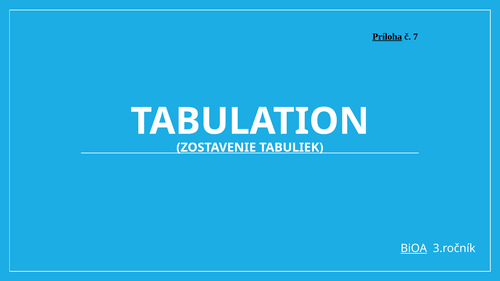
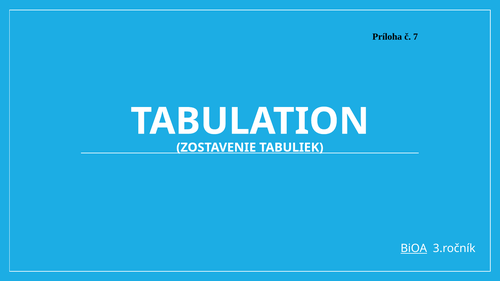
Príloha underline: present -> none (387, 37)
